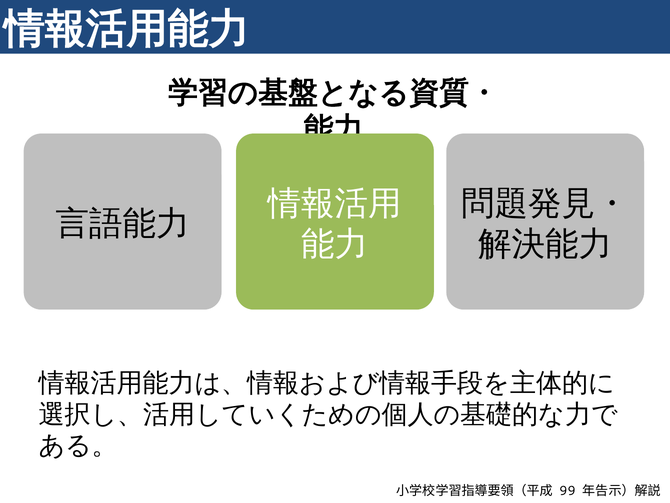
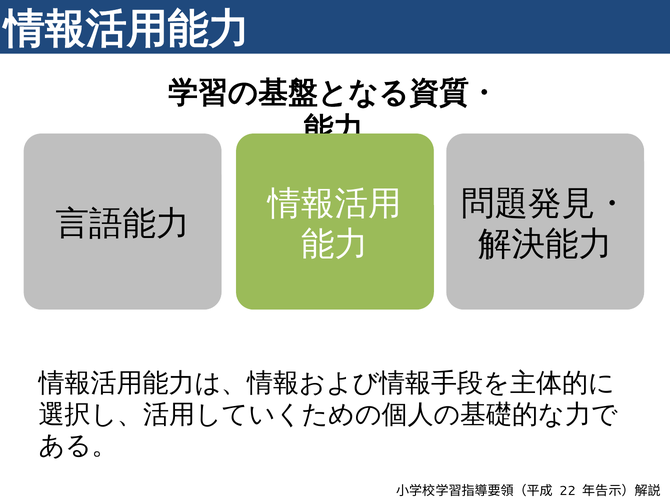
99: 99 -> 22 (567, 490)
